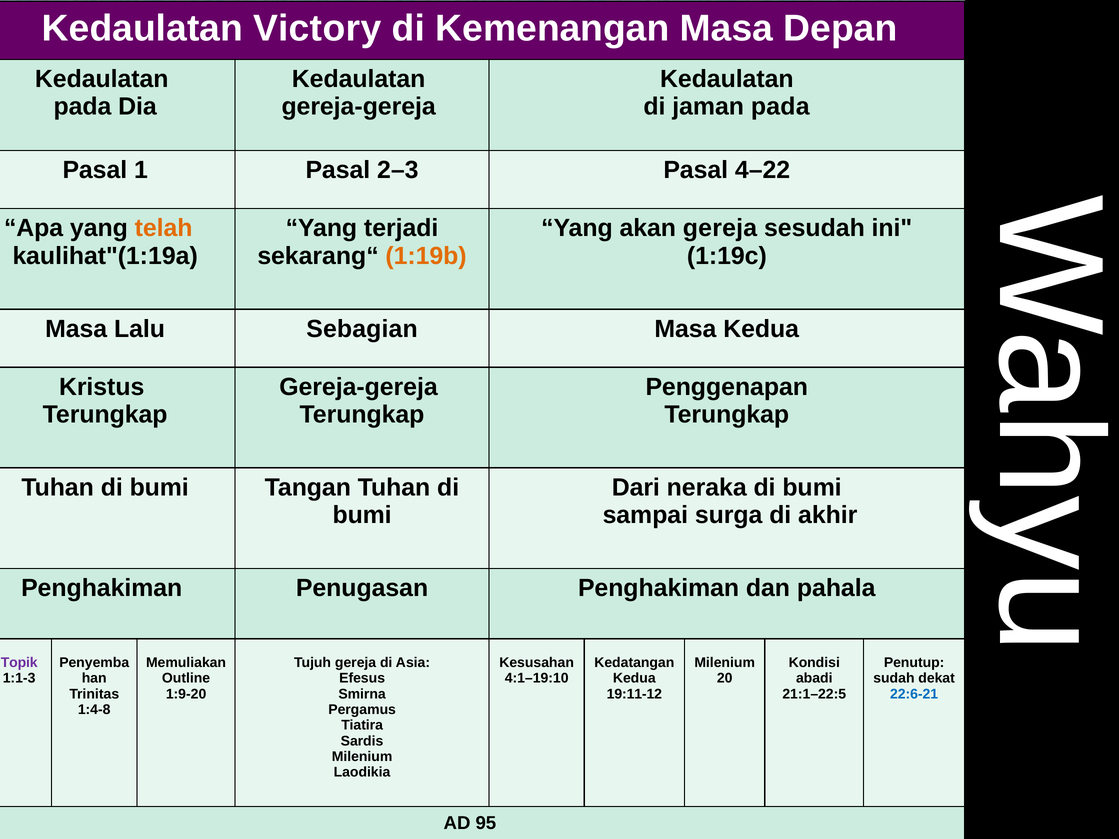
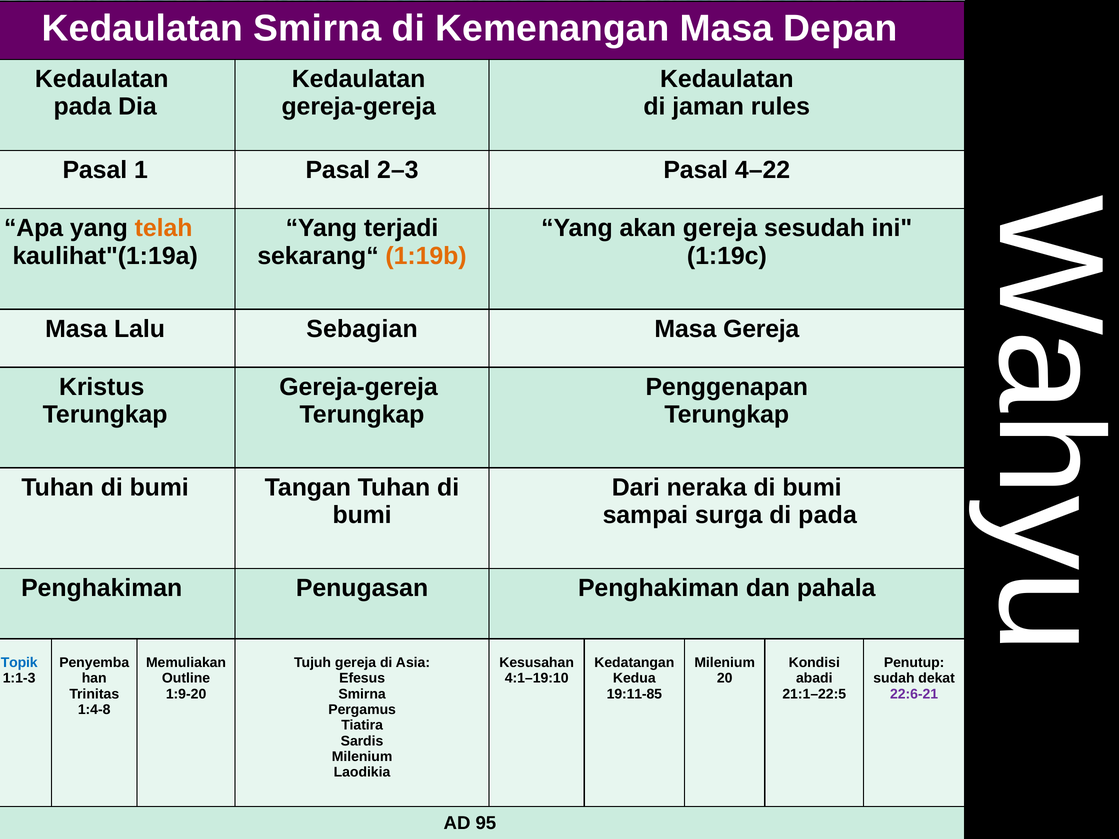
Kedaulatan Victory: Victory -> Smirna (317, 28)
jaman pada: pada -> rules (780, 107)
Masa Kedua: Kedua -> Gereja (761, 329)
di akhir: akhir -> pada (828, 515)
Topik colour: purple -> blue (19, 663)
19:11-12: 19:11-12 -> 19:11-85 (634, 694)
22:6-21 colour: blue -> purple (914, 694)
